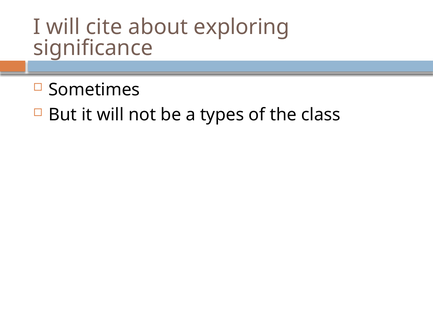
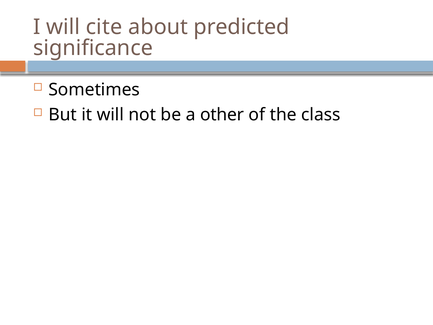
exploring: exploring -> predicted (242, 27)
types: types -> other (222, 115)
